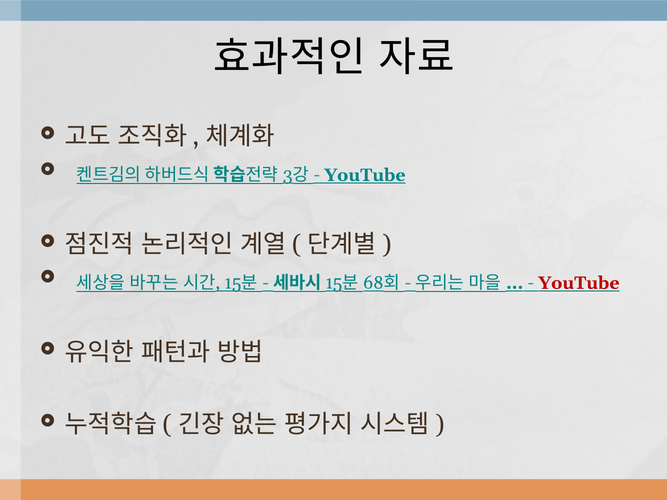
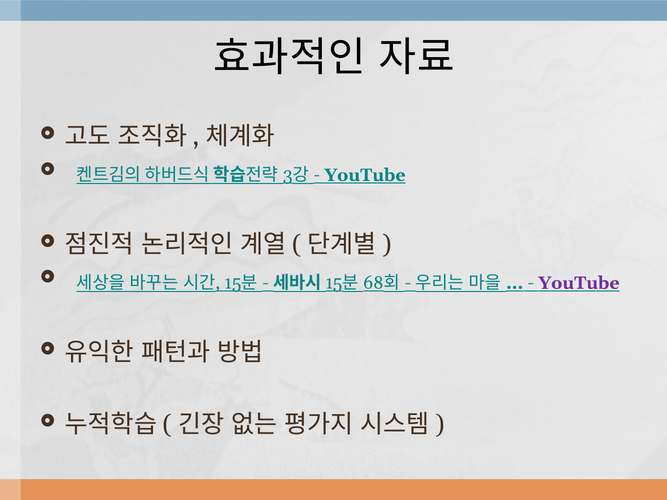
YouTube colour: red -> purple (579, 283)
